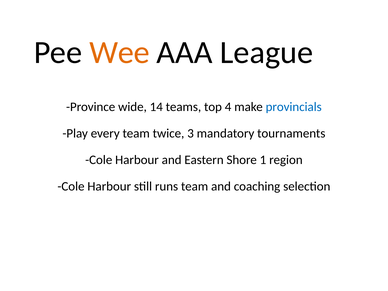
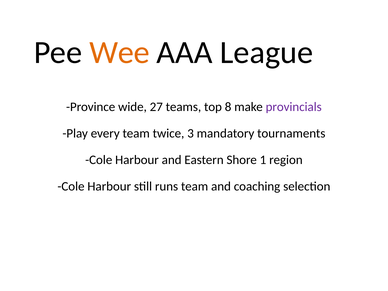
14: 14 -> 27 (156, 107)
4: 4 -> 8 (228, 107)
provincials colour: blue -> purple (294, 107)
